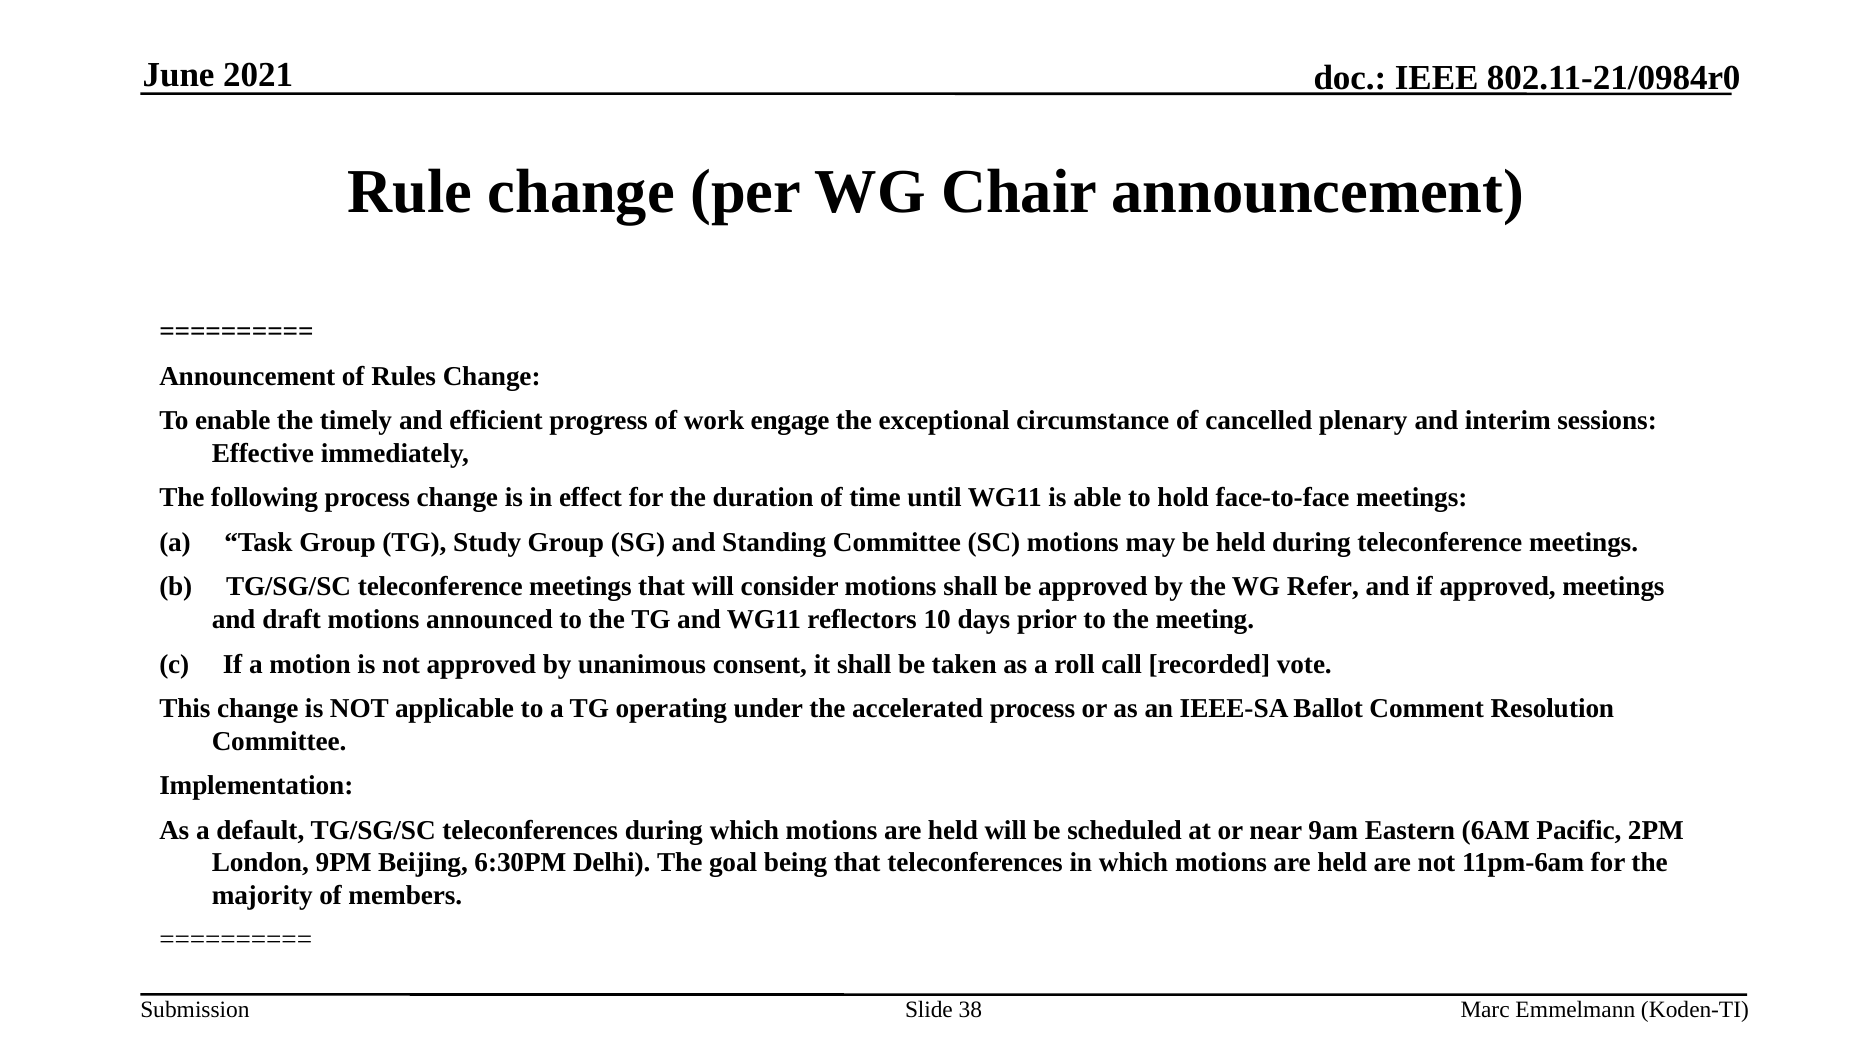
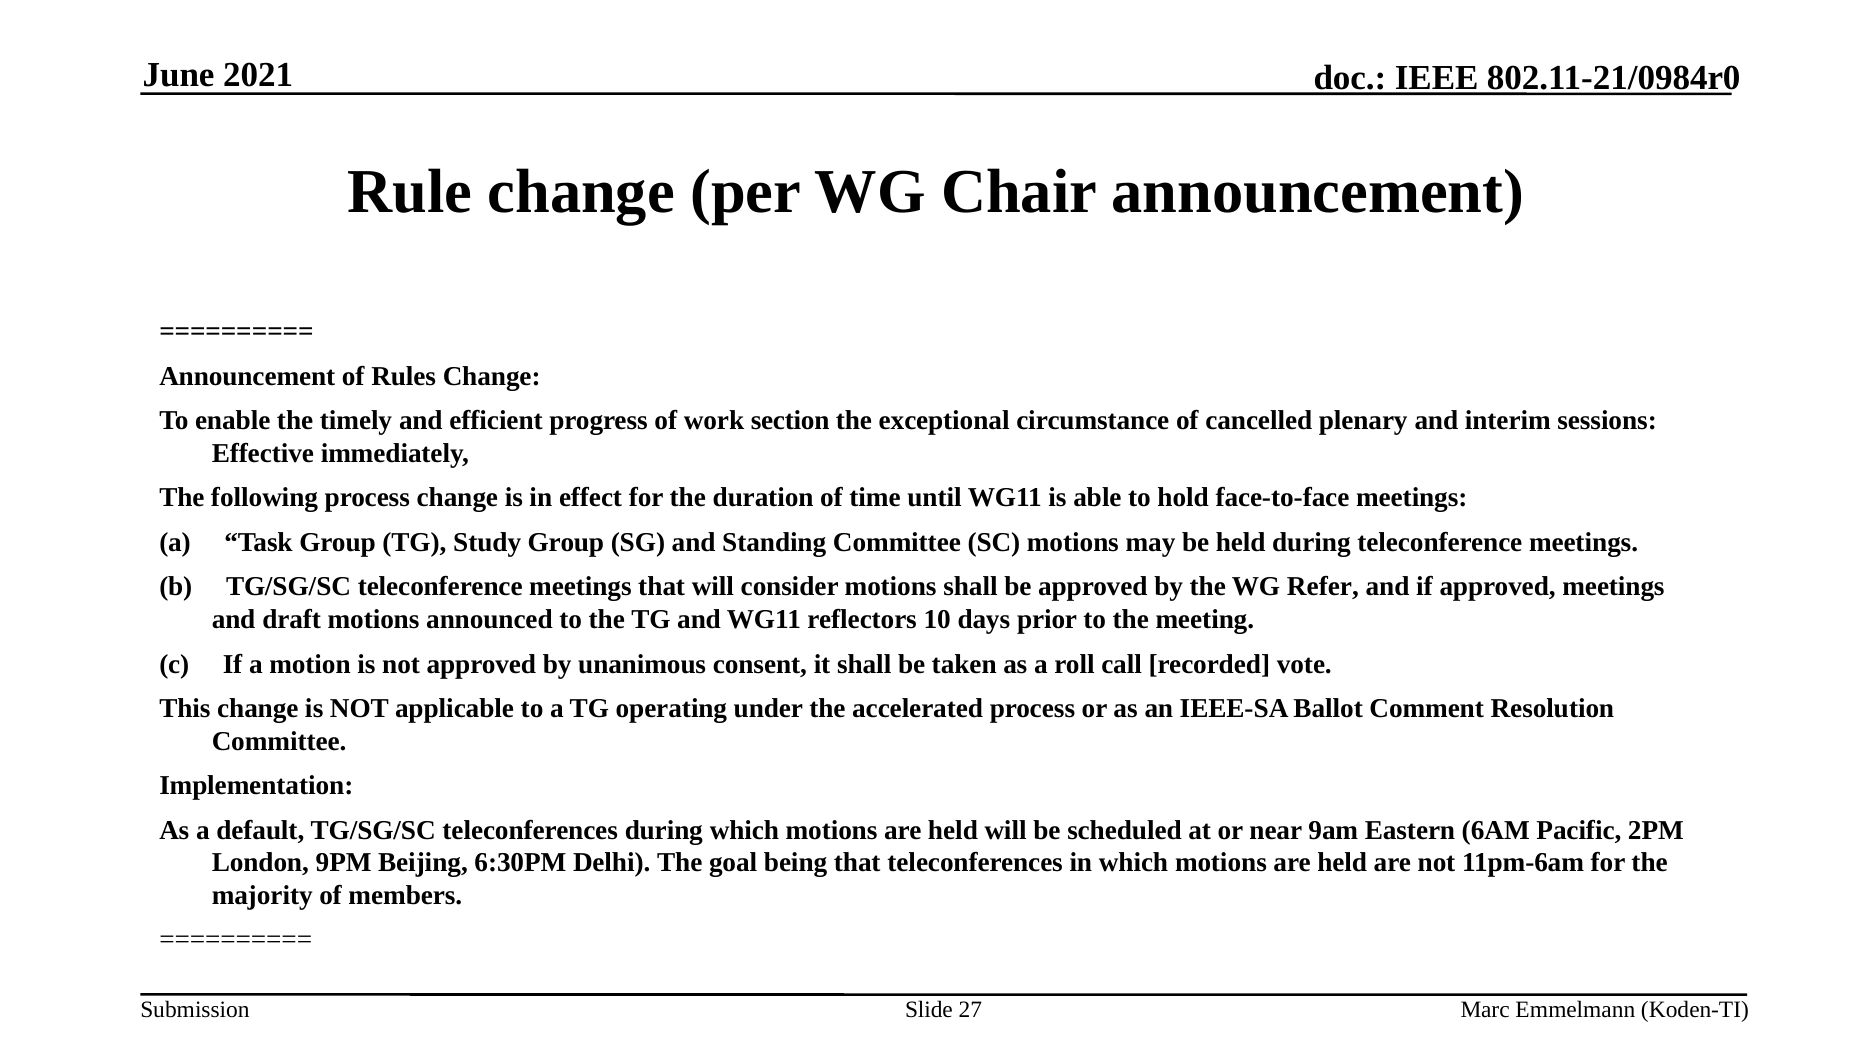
engage: engage -> section (790, 421)
38: 38 -> 27 (970, 1010)
